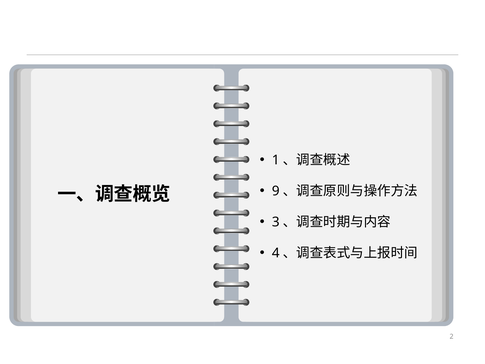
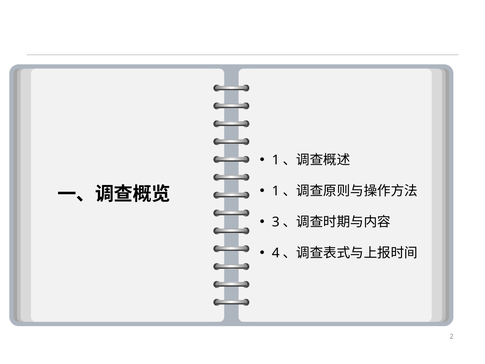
9: 9 -> 1 (276, 191)
